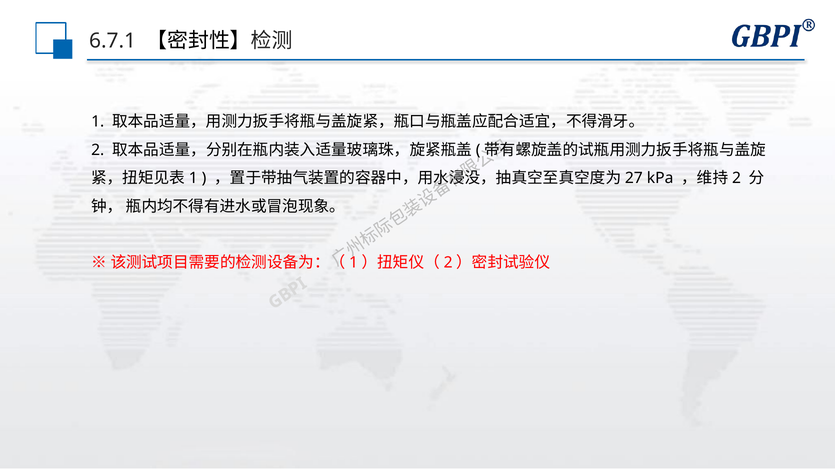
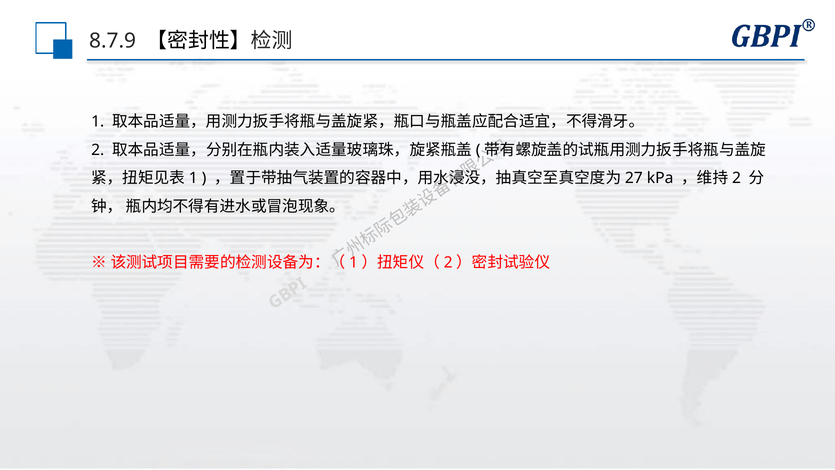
6.7.1: 6.7.1 -> 8.7.9 (113, 41)
